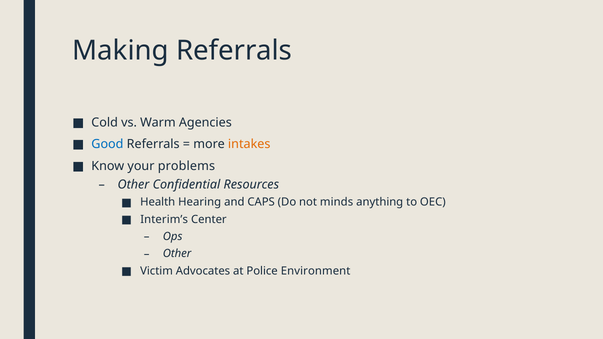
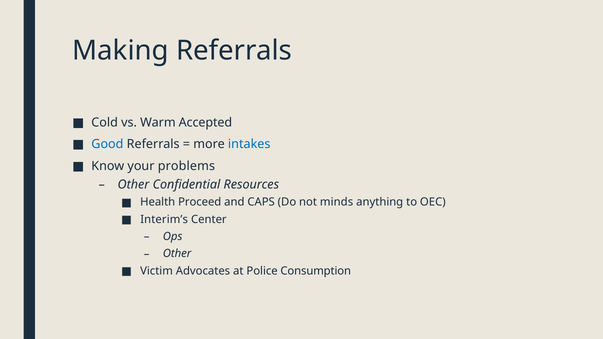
Agencies: Agencies -> Accepted (205, 123)
intakes colour: orange -> blue (249, 144)
Hearing: Hearing -> Proceed (200, 202)
Environment: Environment -> Consumption (316, 271)
